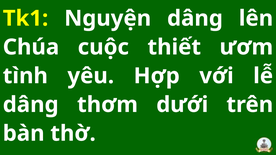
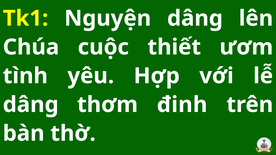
dưới: dưới -> đinh (182, 105)
